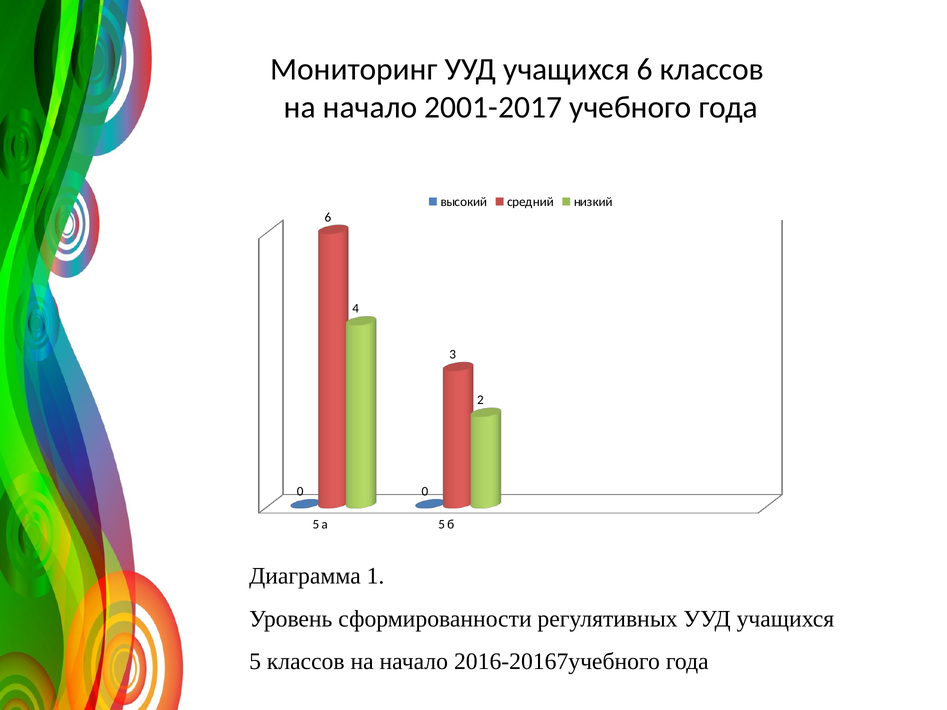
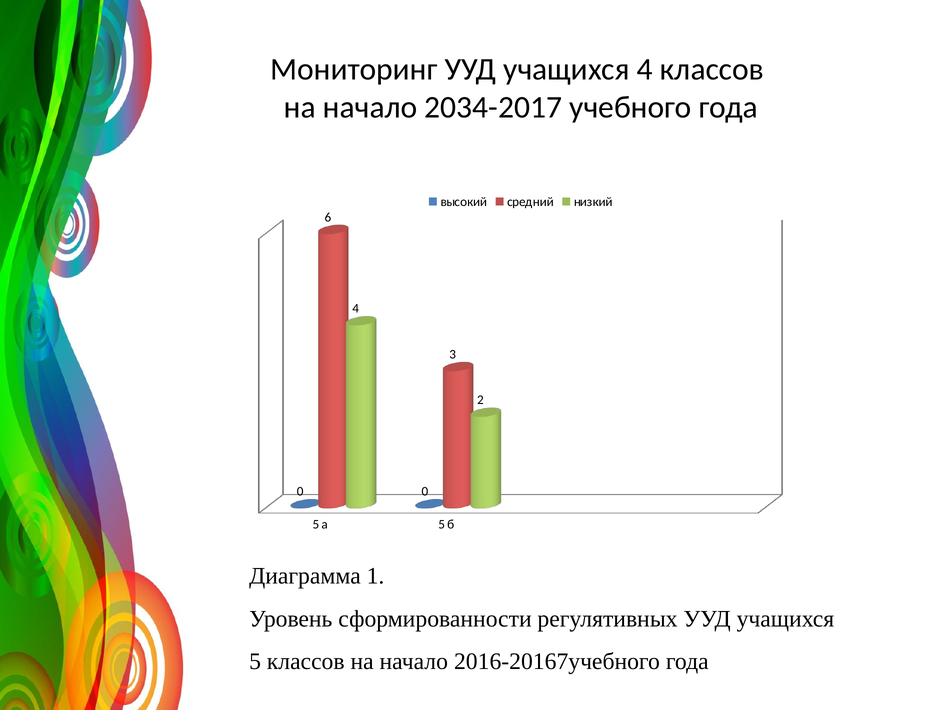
учащихся 6: 6 -> 4 (645, 69)
2001-2017: 2001-2017 -> 2034-2017 (493, 107)
